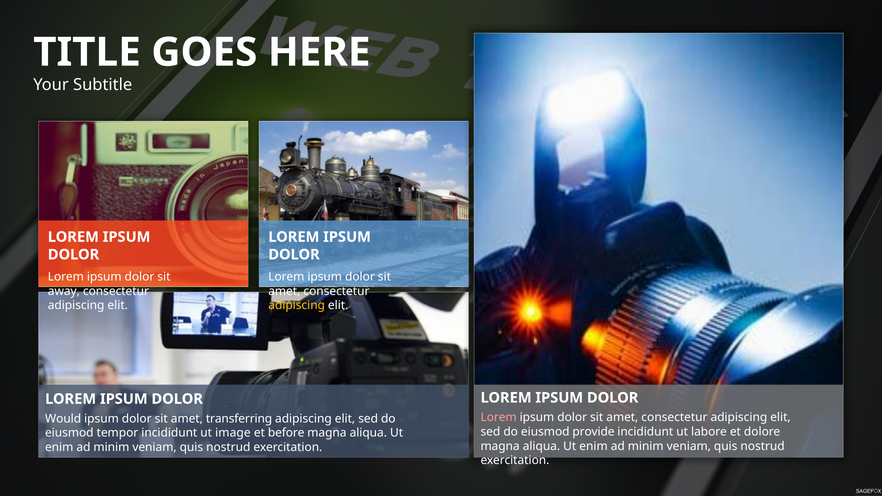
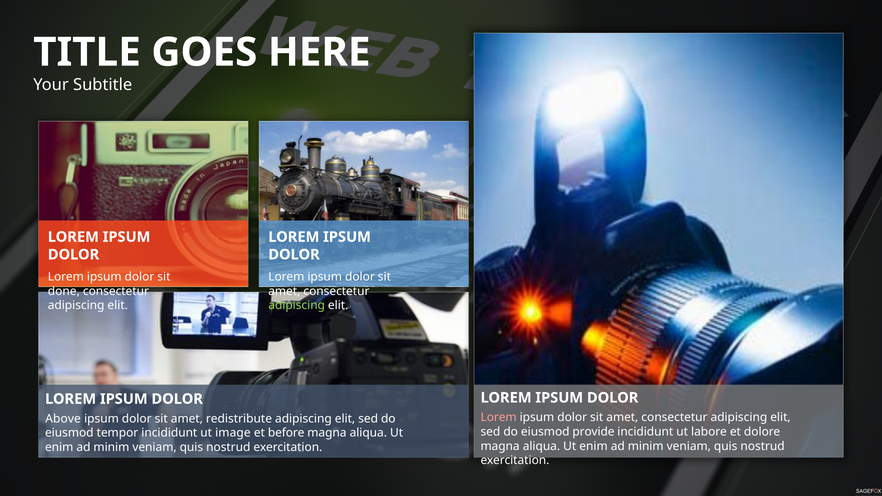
away: away -> done (64, 291)
adipiscing colour: yellow -> light green (297, 305)
Would: Would -> Above (63, 419)
transferring: transferring -> redistribute (239, 419)
